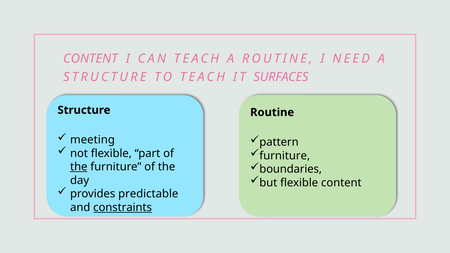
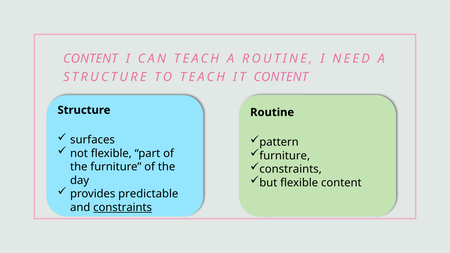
IT SURFACES: SURFACES -> CONTENT (281, 77)
meeting: meeting -> surfaces (93, 140)
boundaries: boundaries -> constraints (291, 169)
the underline: present -> none (79, 167)
